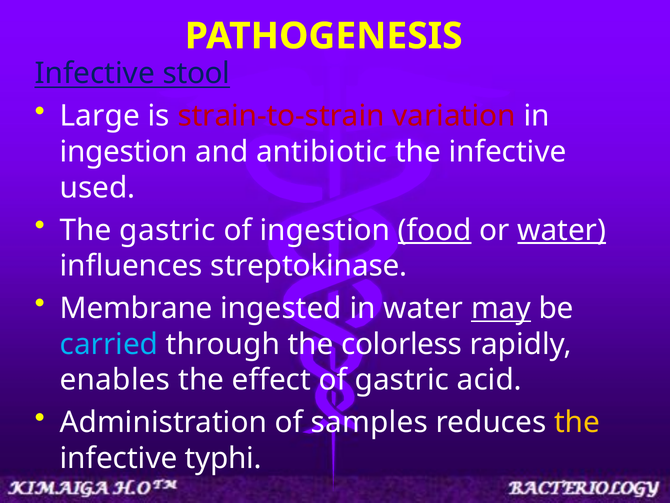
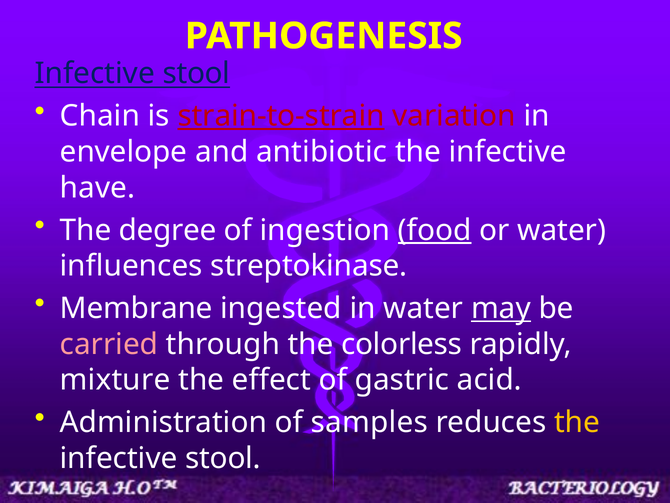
Large: Large -> Chain (100, 116)
strain-to-strain underline: none -> present (281, 116)
ingestion: ingestion -> envelope (124, 152)
used: used -> have (97, 188)
The gastric: gastric -> degree (168, 230)
water underline: present -> none (562, 230)
carried colour: light blue -> pink (109, 344)
enables: enables -> mixture (115, 380)
typhi: typhi -> stool (223, 458)
